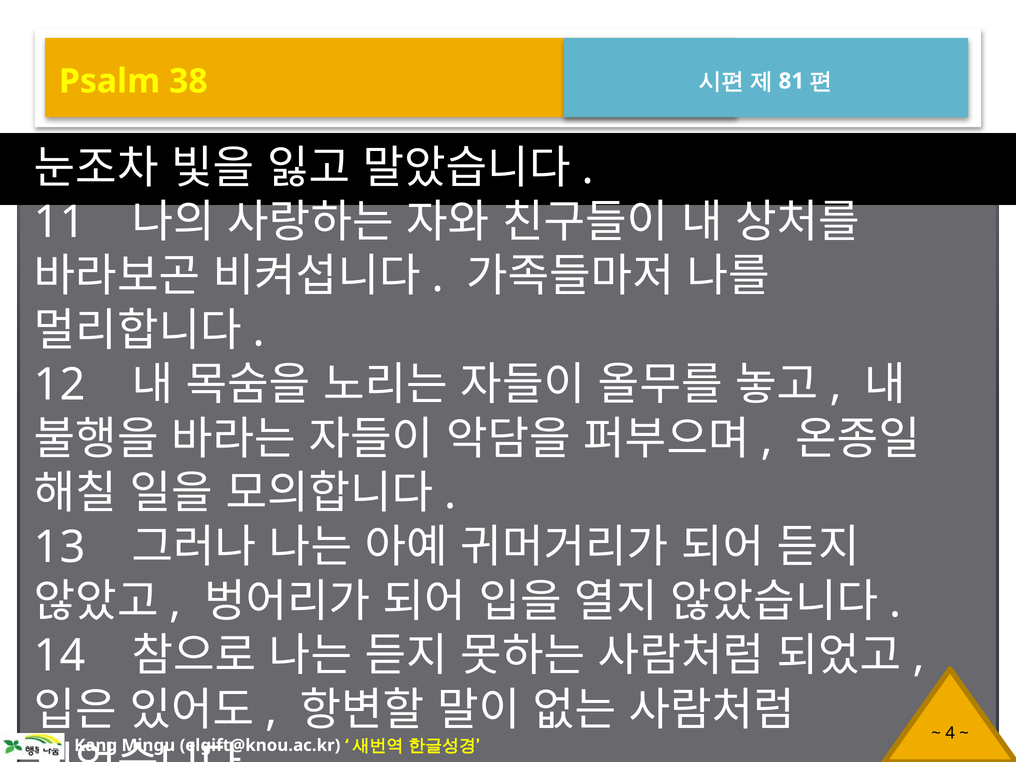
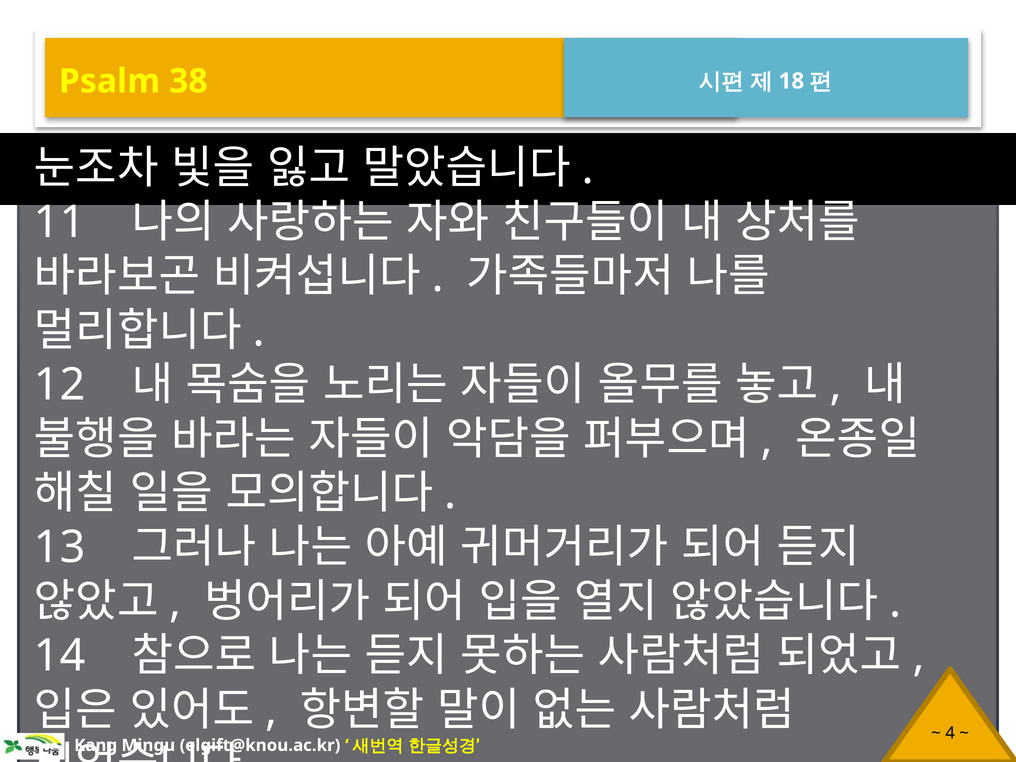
81: 81 -> 18 (791, 81)
